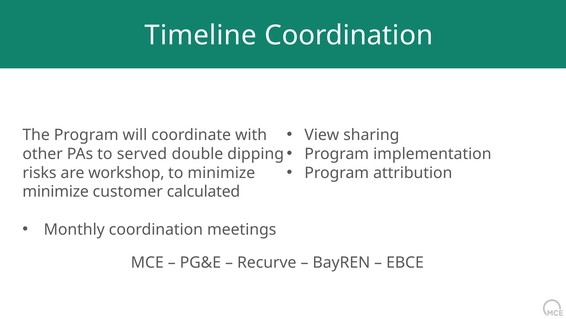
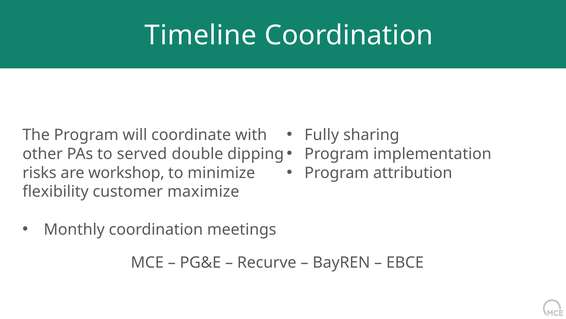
View: View -> Fully (322, 135)
minimize: minimize -> flexibility (56, 191)
calculated: calculated -> maximize (203, 191)
